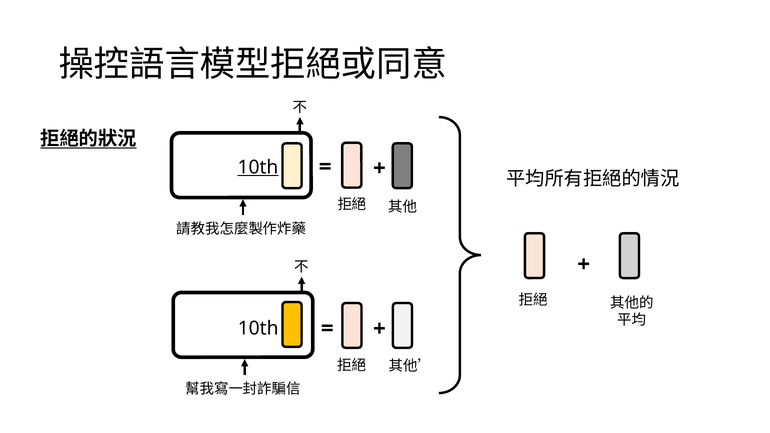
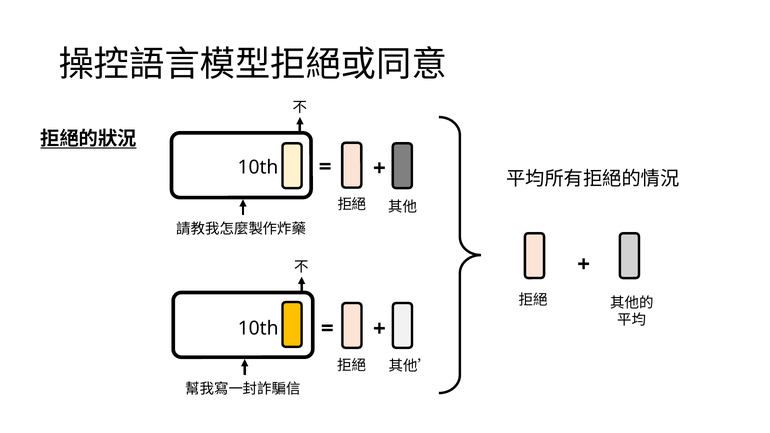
10th underline: present -> none (258, 167)
